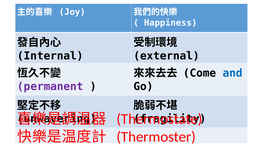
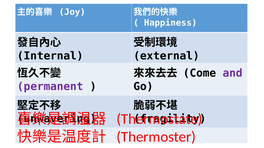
and colour: blue -> purple (233, 73)
